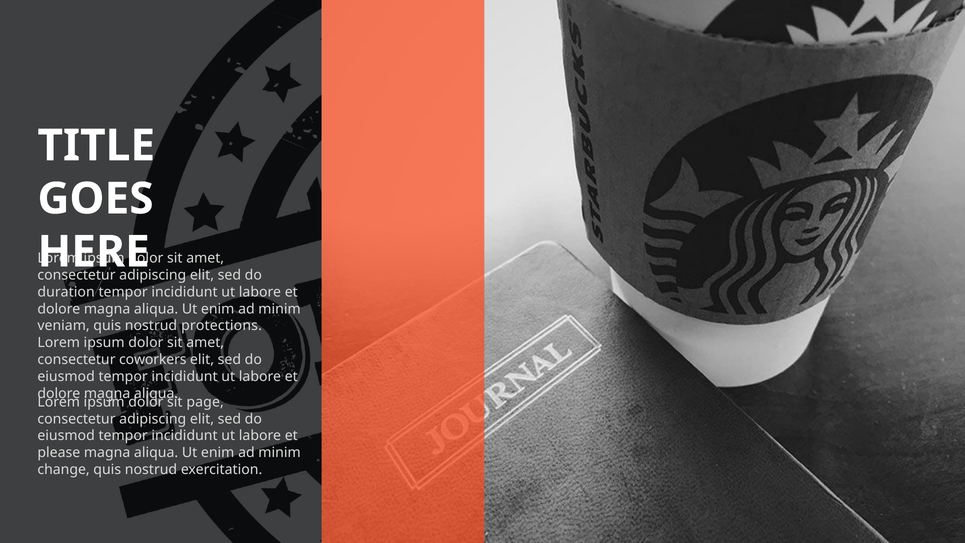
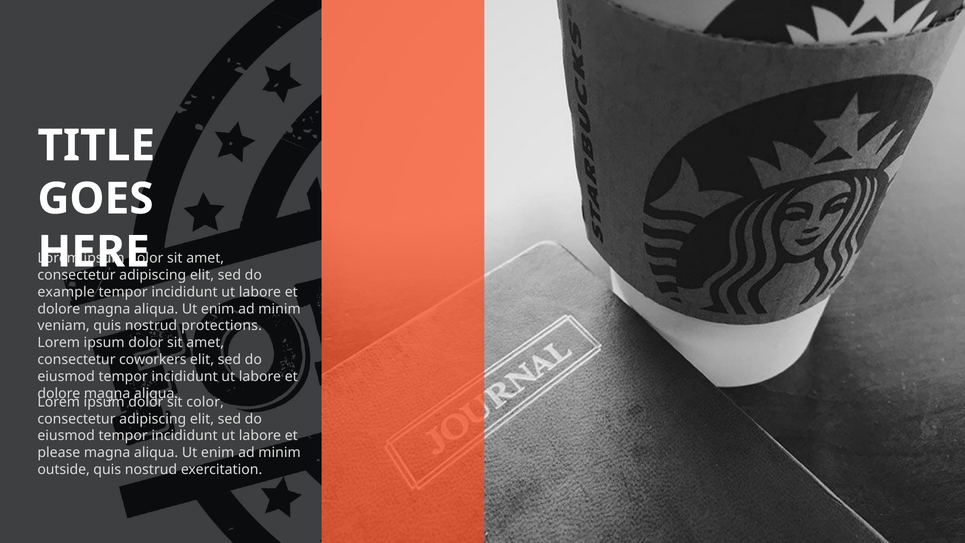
duration: duration -> example (66, 292)
page: page -> color (205, 402)
change: change -> outside (64, 469)
